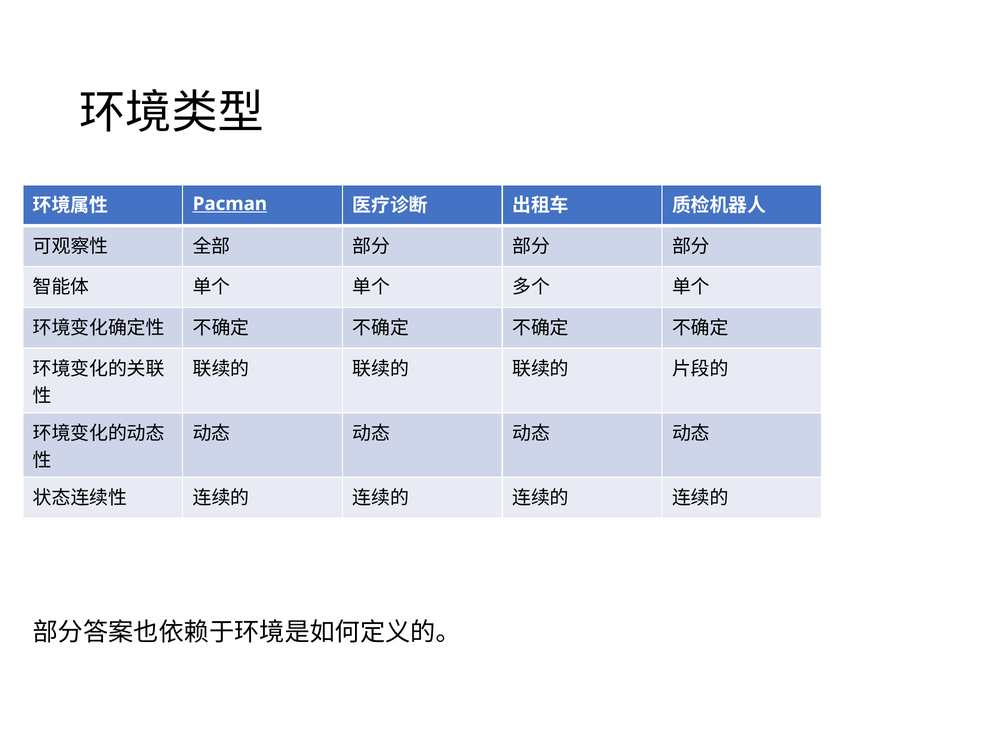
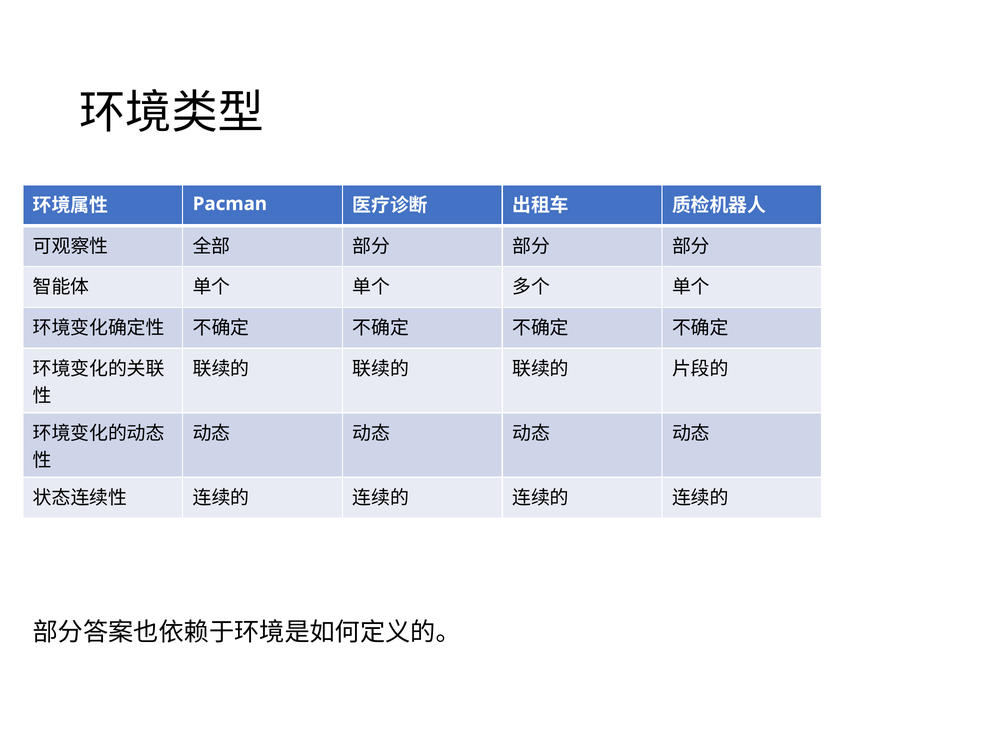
Pacman underline: present -> none (230, 204)
